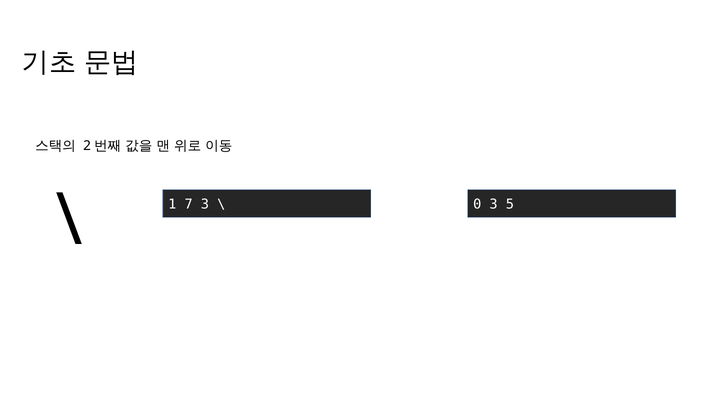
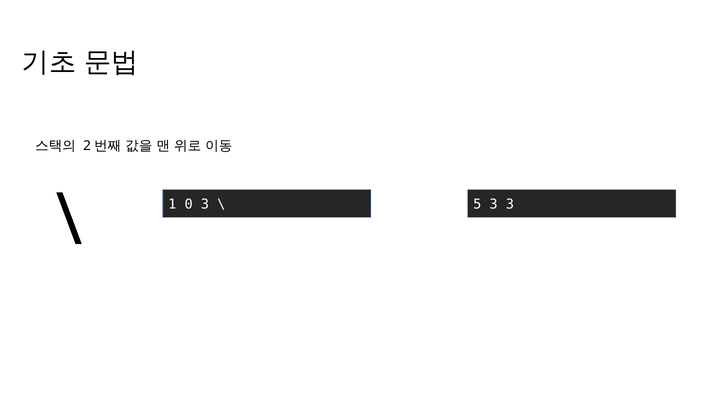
7: 7 -> 0 (189, 205)
0: 0 -> 5 (477, 205)
3 5: 5 -> 3 (510, 205)
